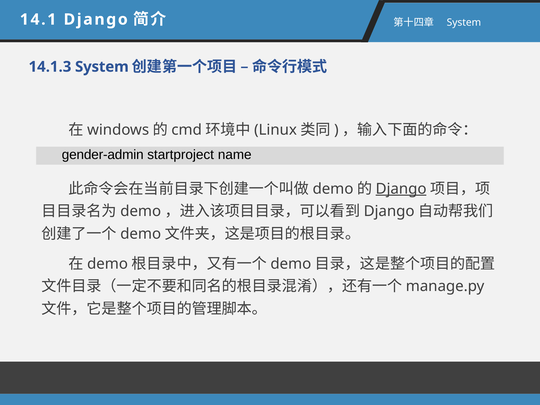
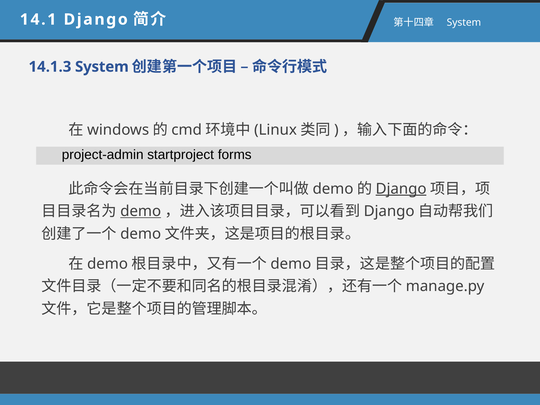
gender-admin: gender-admin -> project-admin (103, 155)
name: name -> forms (235, 155)
demo underline: none -> present (141, 211)
